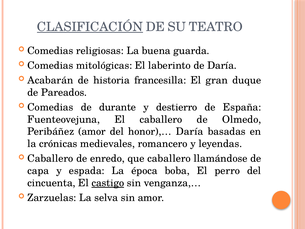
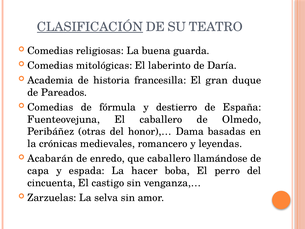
Acabarán: Acabarán -> Academia (50, 80)
durante: durante -> fórmula (118, 107)
Peribáñez amor: amor -> otras (92, 131)
honor),… Daría: Daría -> Dama (190, 131)
Caballero: Caballero -> Acabarán (50, 158)
época: época -> hacer (144, 171)
castigo underline: present -> none (108, 183)
